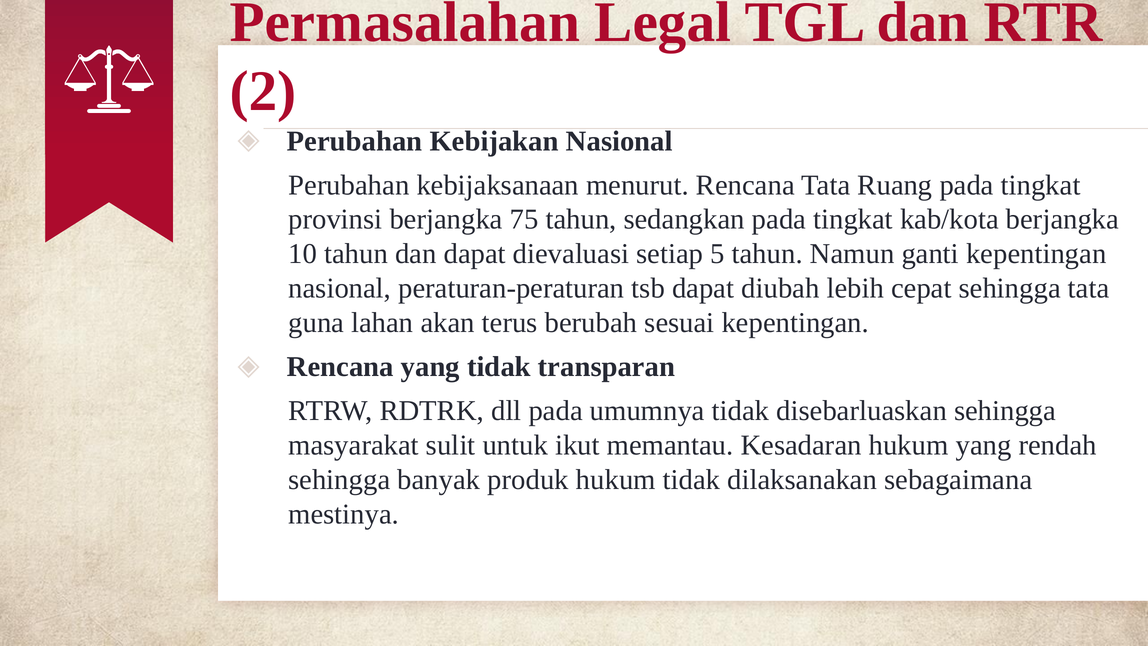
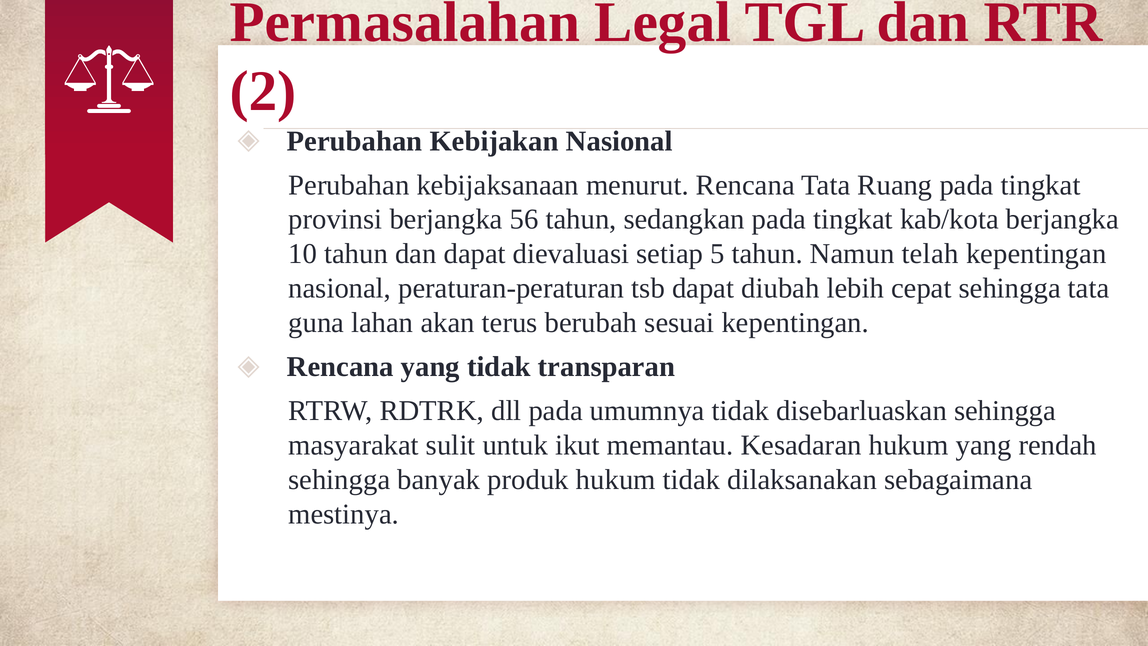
75: 75 -> 56 (524, 219)
ganti: ganti -> telah (930, 254)
